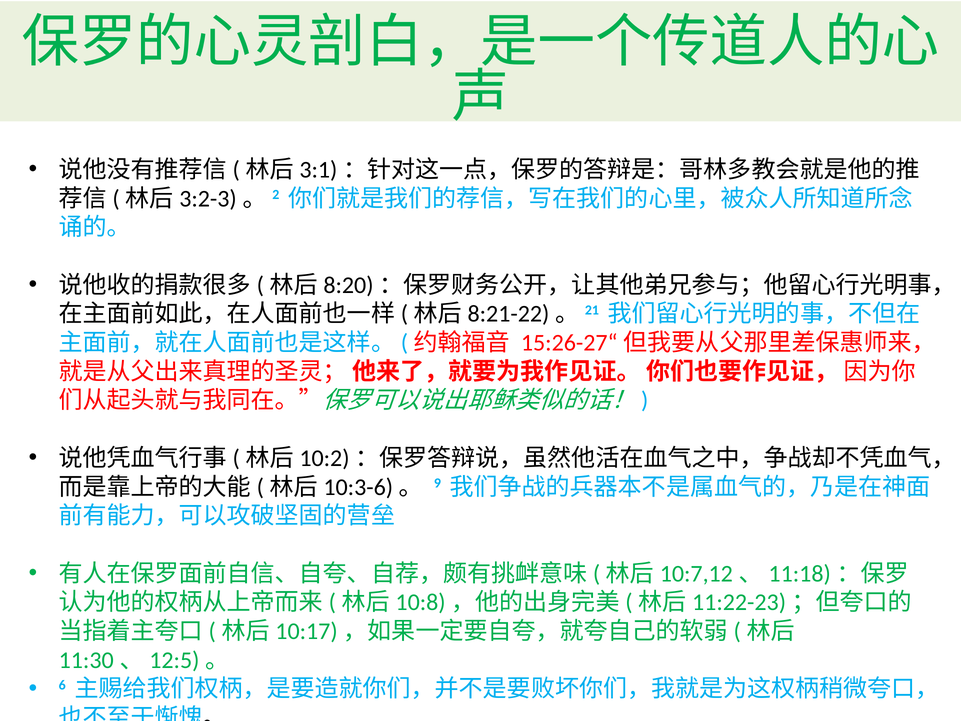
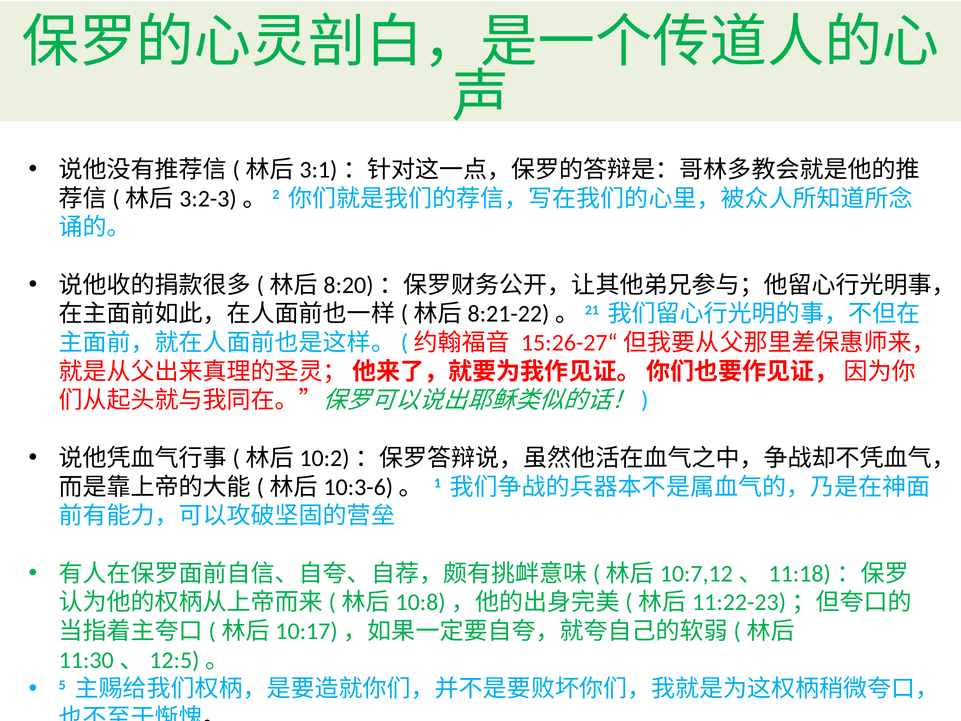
9: 9 -> 1 (437, 483)
6: 6 -> 5 (62, 685)
